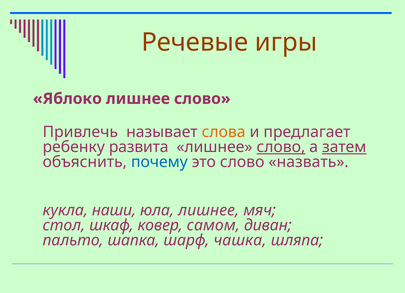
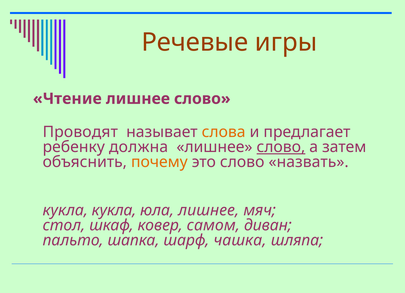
Яблоко: Яблоко -> Чтение (67, 99)
Привлечь: Привлечь -> Проводят (80, 132)
развита: развита -> должна (139, 147)
затем underline: present -> none (344, 147)
почему colour: blue -> orange (159, 162)
кукла наши: наши -> кукла (114, 211)
